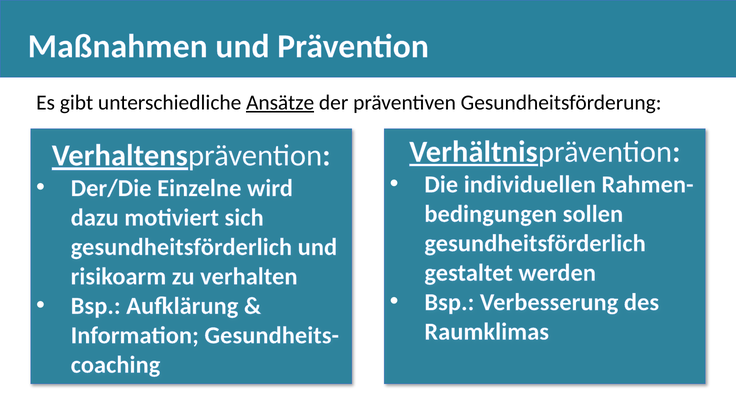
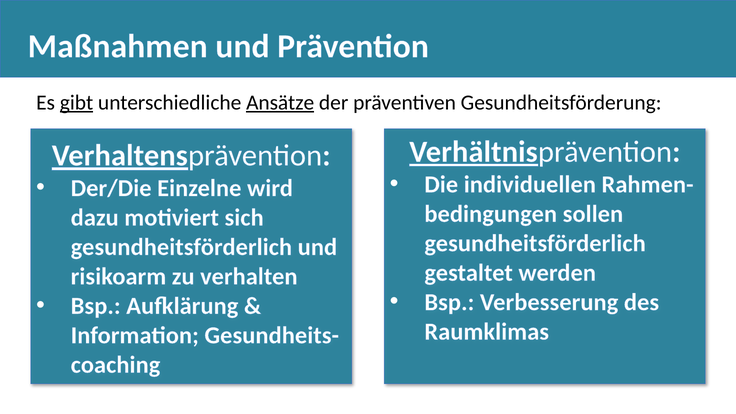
gibt underline: none -> present (77, 103)
